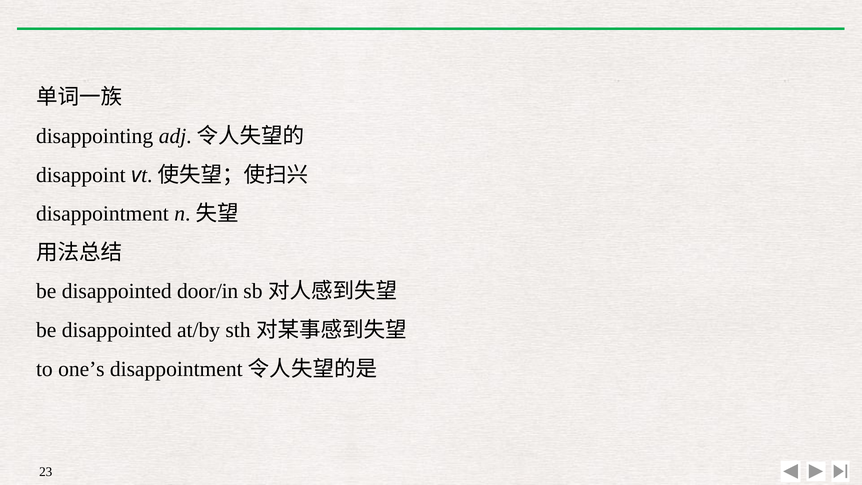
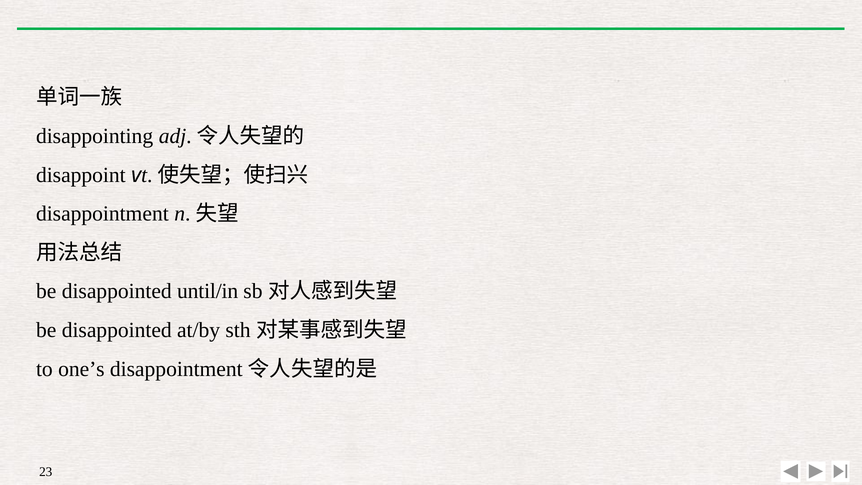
door/in: door/in -> until/in (208, 291)
